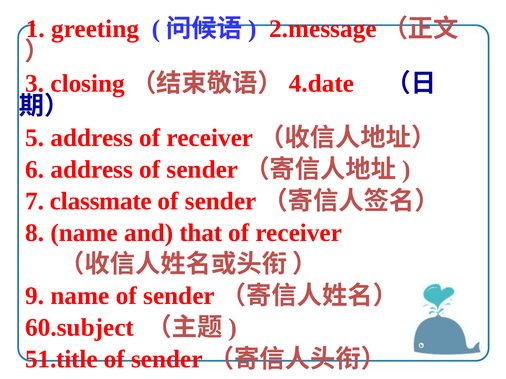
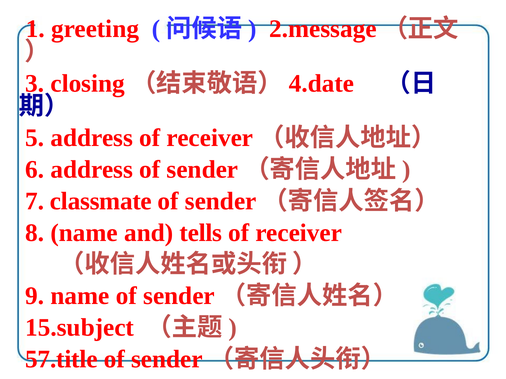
that: that -> tells (201, 233)
60.subject: 60.subject -> 15.subject (80, 328)
51.title: 51.title -> 57.title (61, 360)
